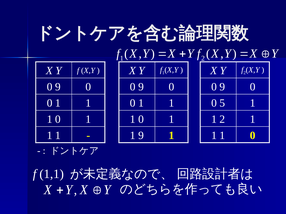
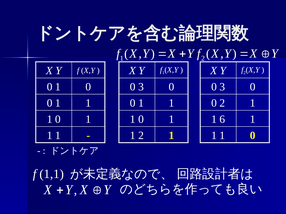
9: 9 -> 1 (58, 87)
9: 9 -> 3 (141, 87)
9: 9 -> 3 (222, 87)
0 5: 5 -> 2 (222, 103)
1 2: 2 -> 6 (222, 119)
1 9: 9 -> 2 (141, 136)
